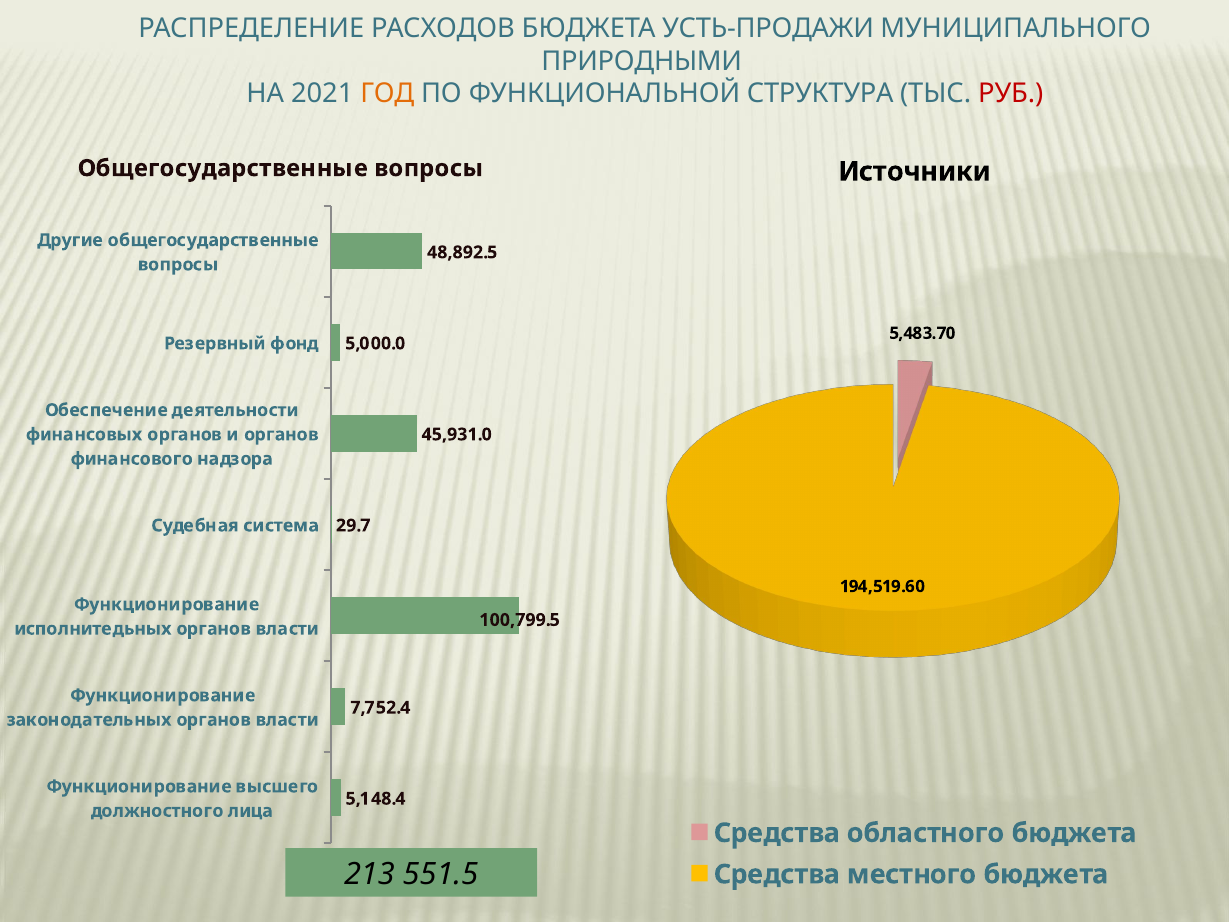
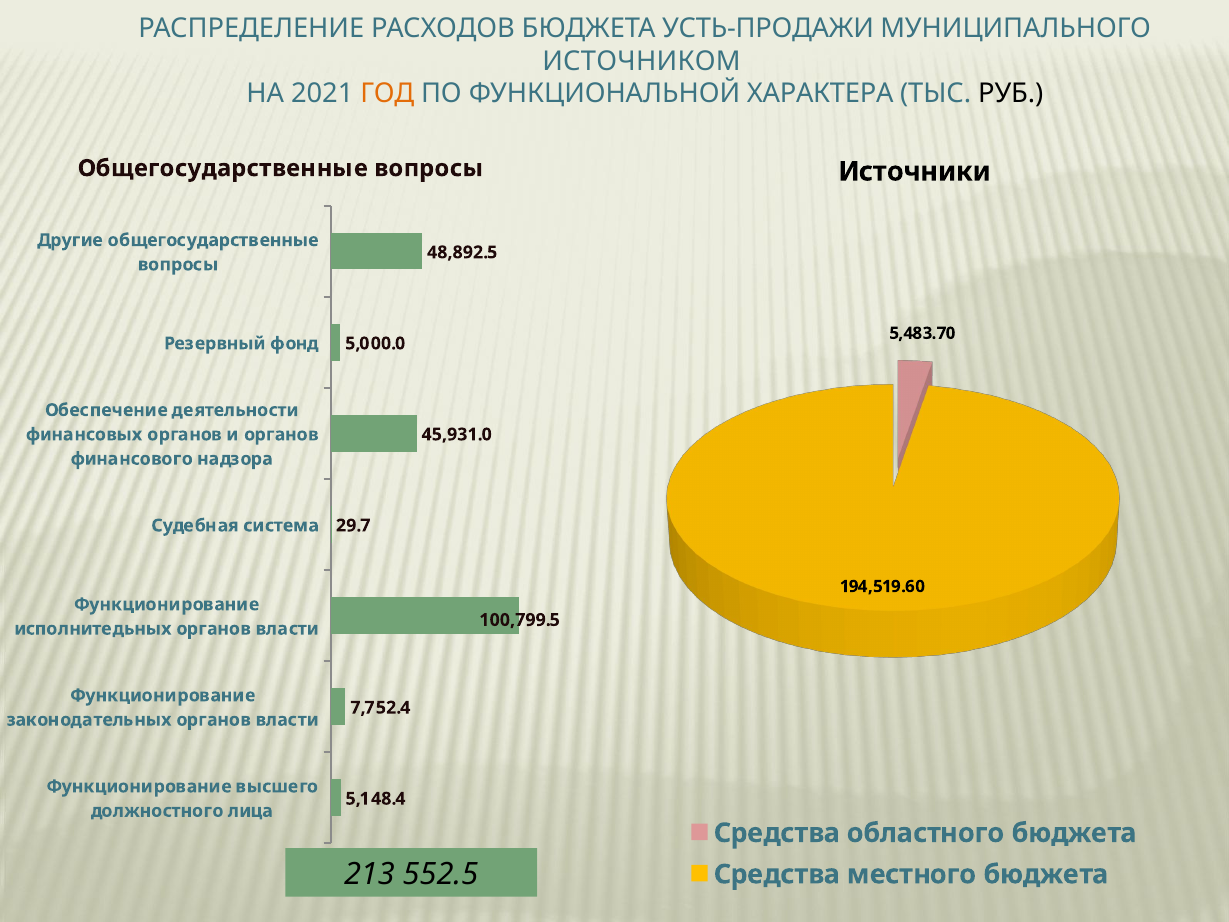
ПРИРОДНЫМИ: ПРИРОДНЫМИ -> ИСТОЧНИКОМ (641, 61)
СТРУКТУРА: СТРУКТУРА -> ХАРАКТЕРА (820, 94)
РУБ colour: red -> black (1011, 94)
551.5: 551.5 -> 552.5 (440, 874)
